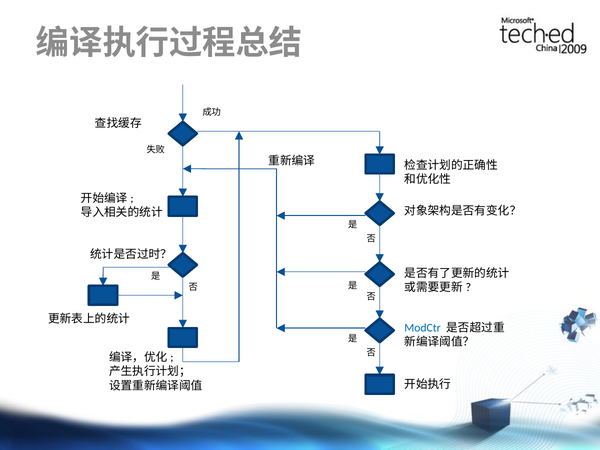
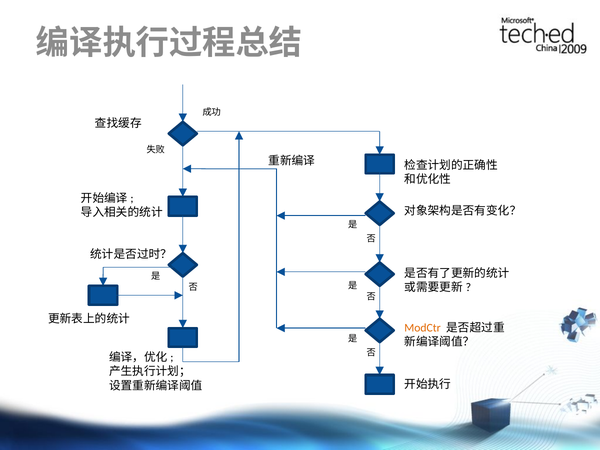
ModCtr colour: blue -> orange (423, 328)
